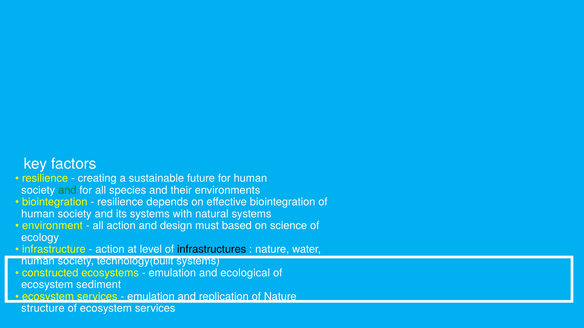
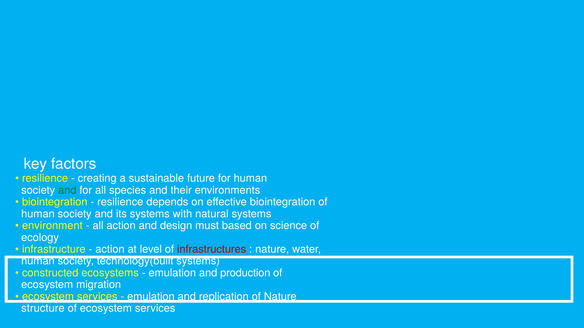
infrastructures colour: black -> red (212, 250)
ecological: ecological -> production (245, 273)
sediment: sediment -> migration (99, 285)
